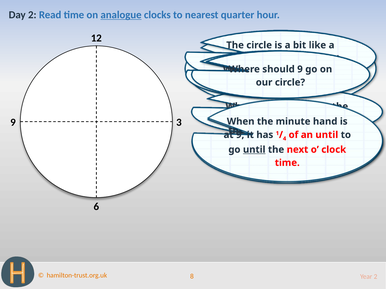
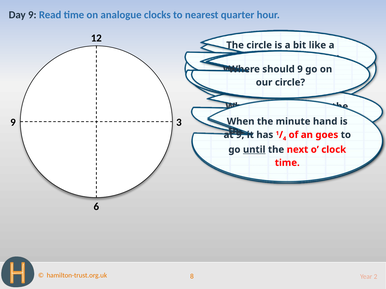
Day 2: 2 -> 9 (32, 15)
analogue underline: present -> none (121, 15)
until: until -> goes (327, 135)
